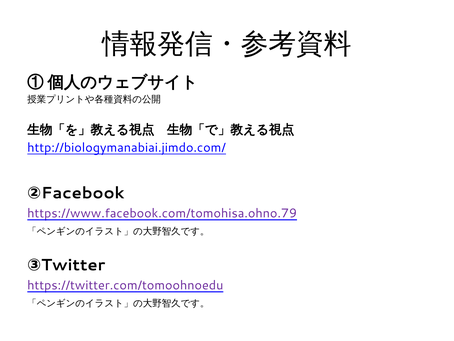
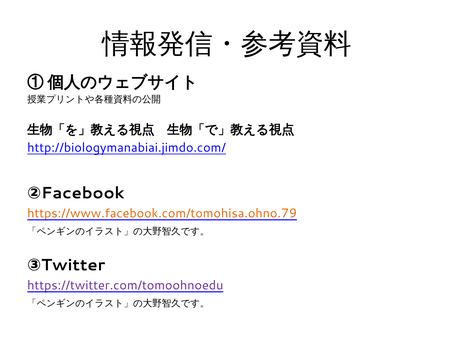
https://www.facebook.com/tomohisa.ohno.79 colour: purple -> orange (162, 213)
